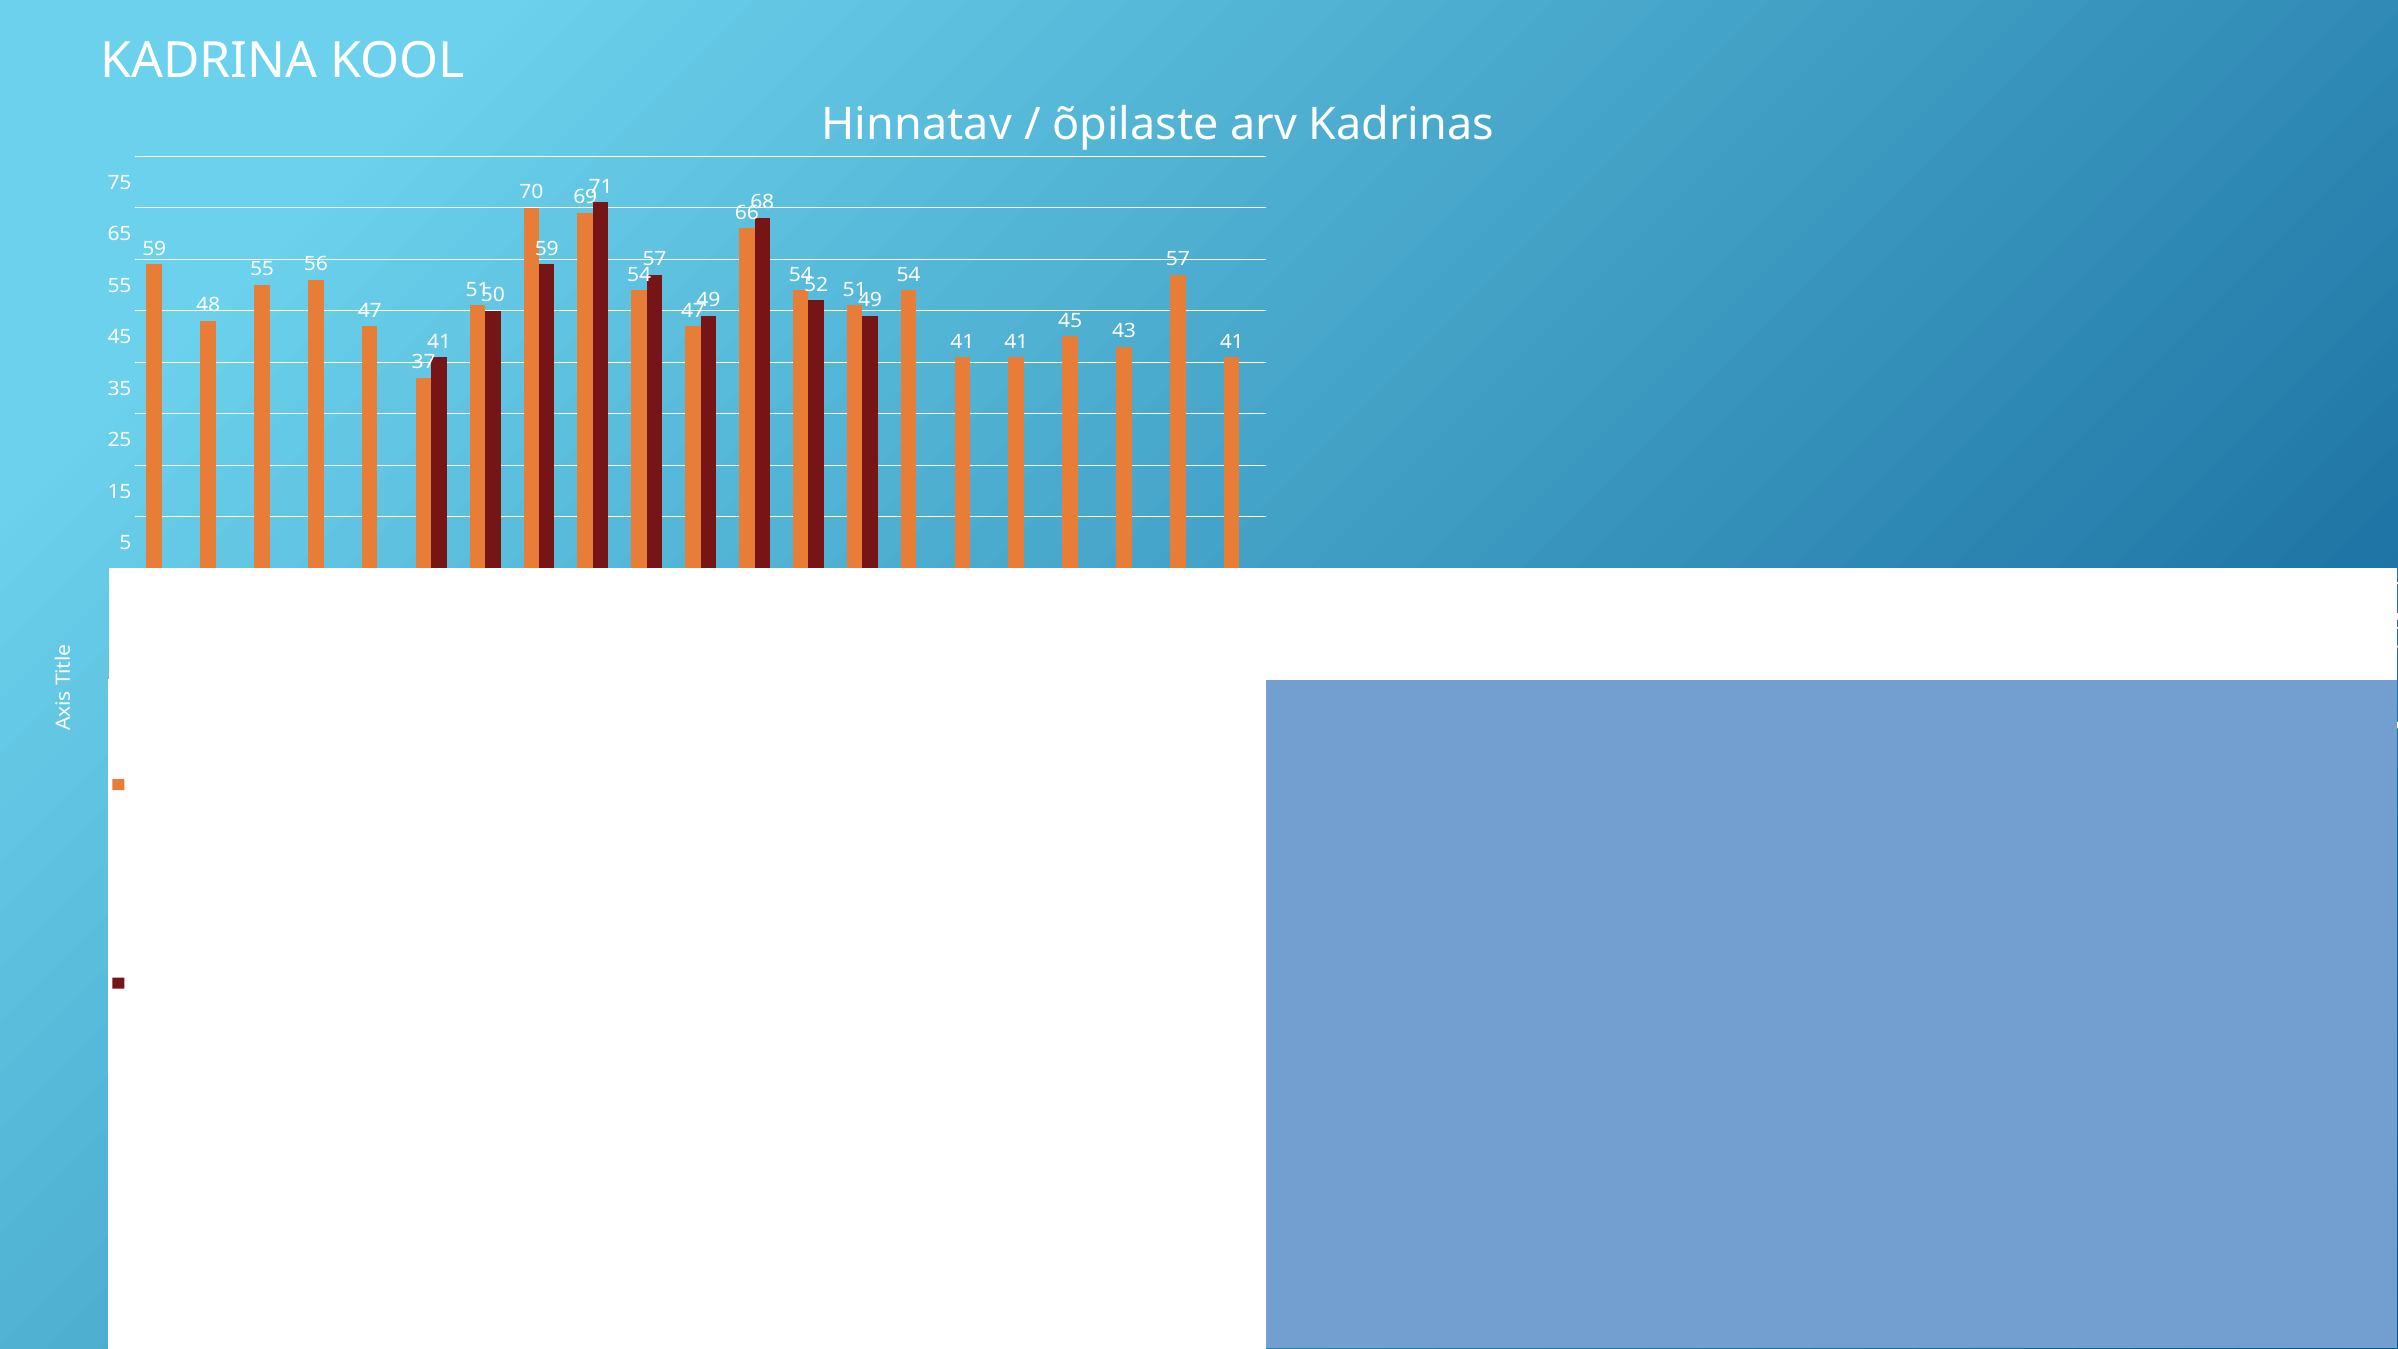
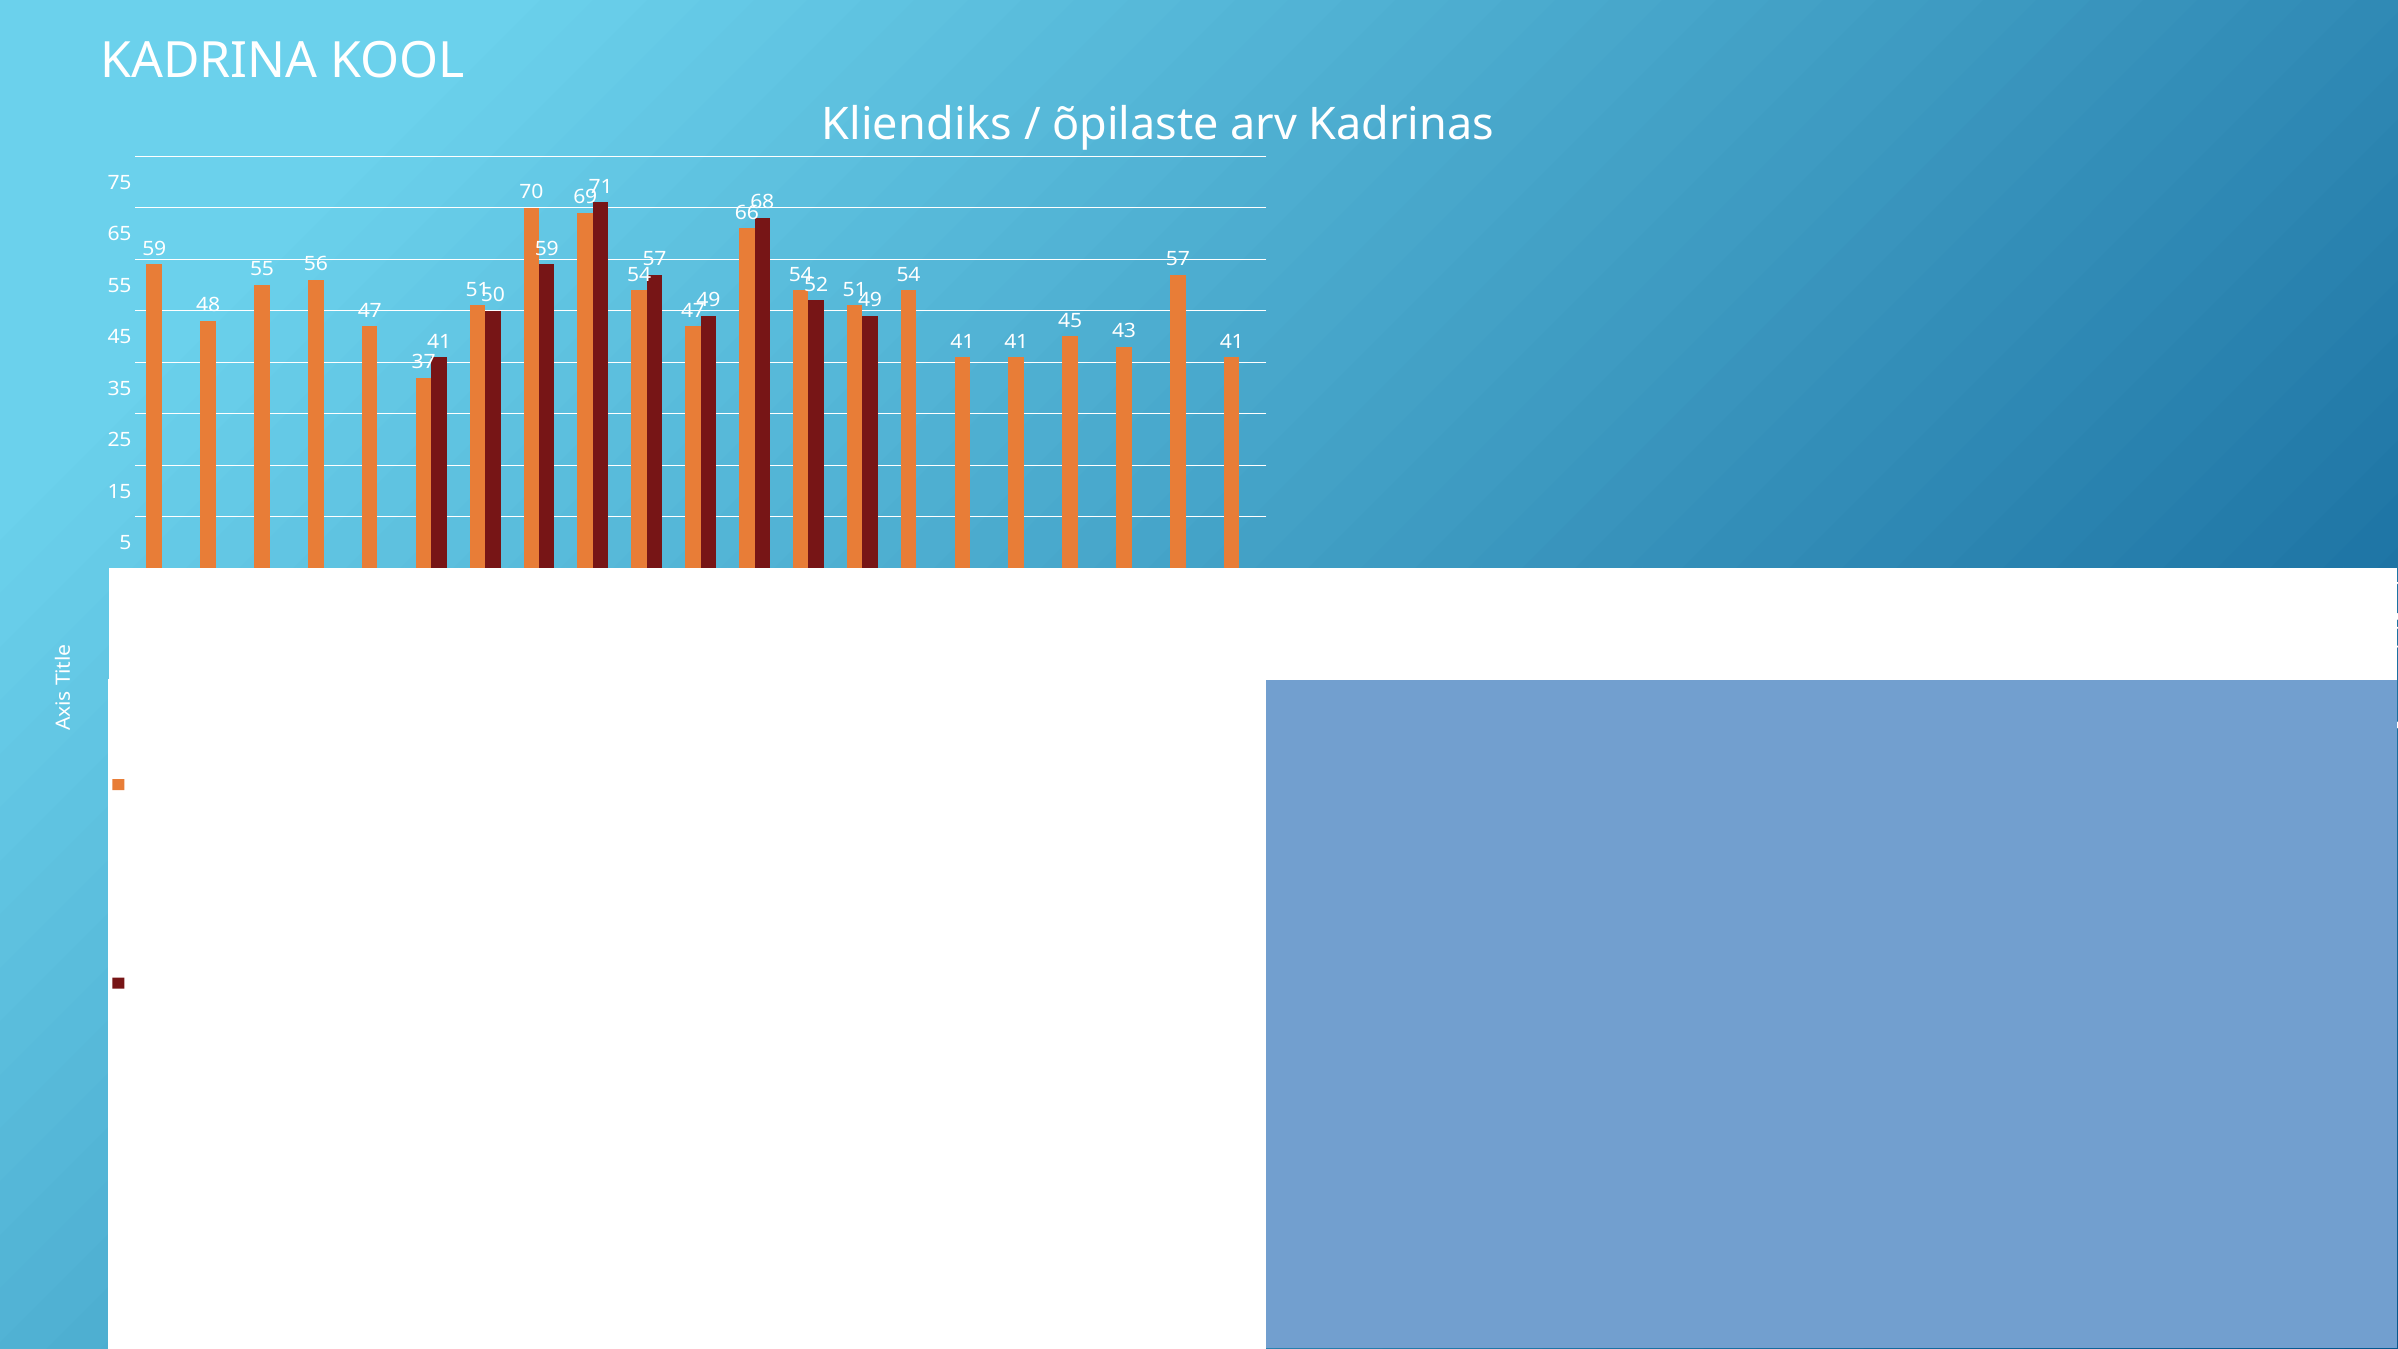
Hinnatav: Hinnatav -> Kliendiks (917, 124)
